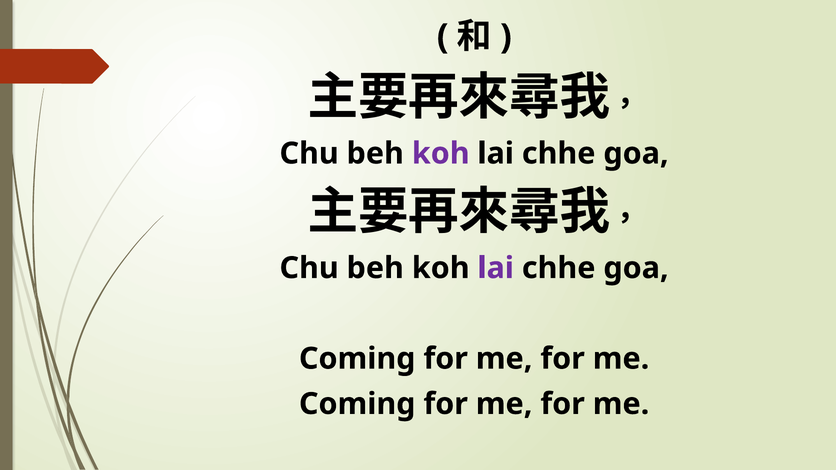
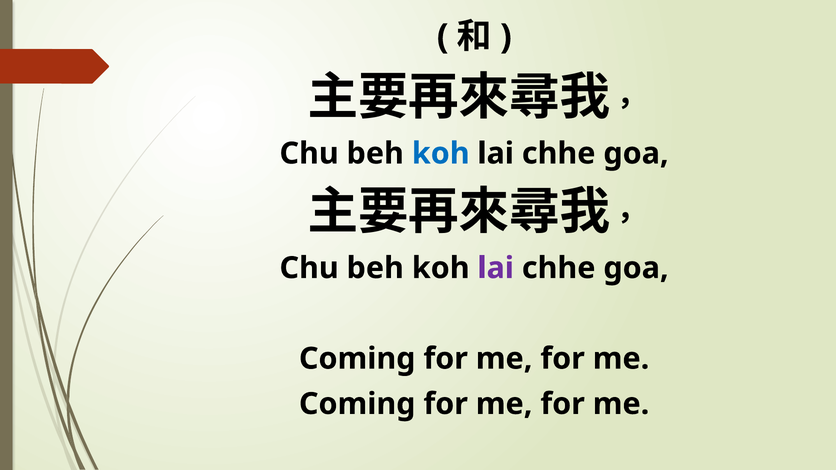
koh colour: purple -> blue (441, 154)
